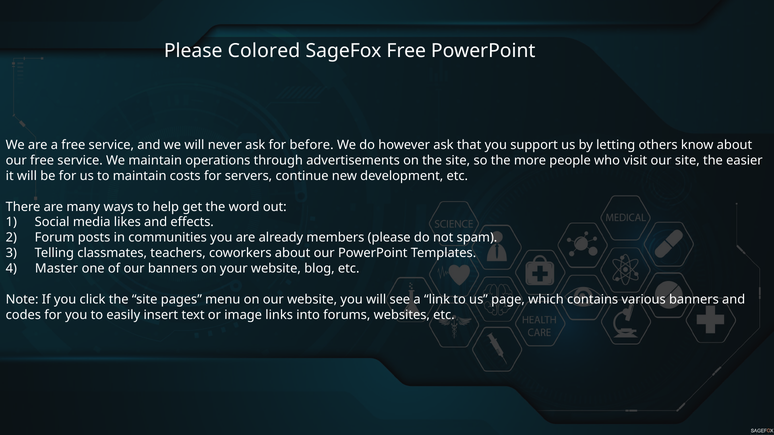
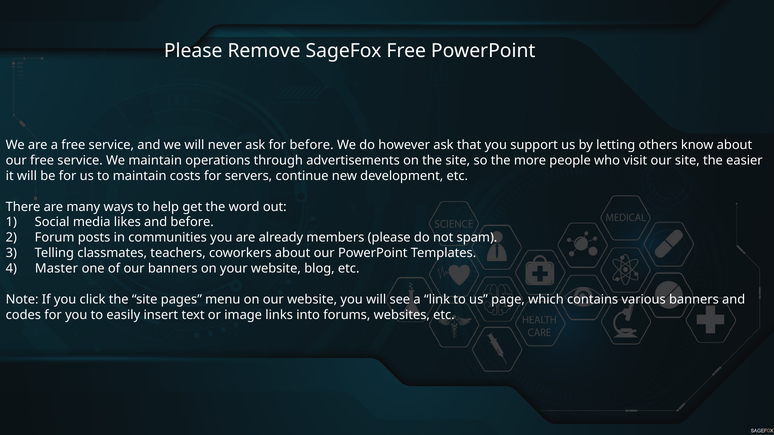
Colored: Colored -> Remove (264, 51)
and effects: effects -> before (192, 222)
